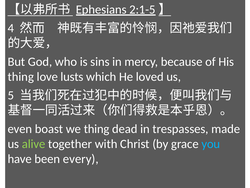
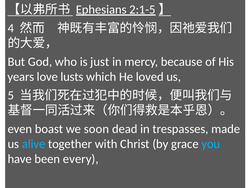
sins: sins -> just (100, 62)
thing: thing -> years (21, 77)
we thing: thing -> soon (96, 129)
alive colour: light green -> light blue (34, 144)
